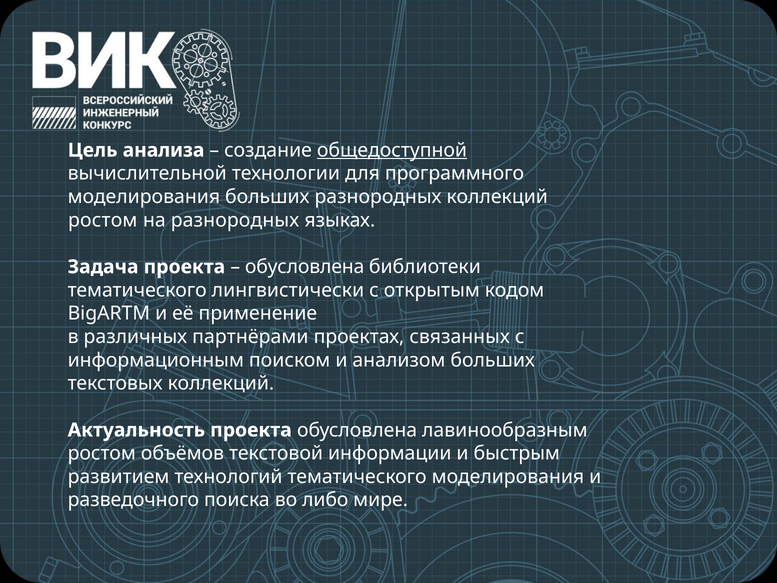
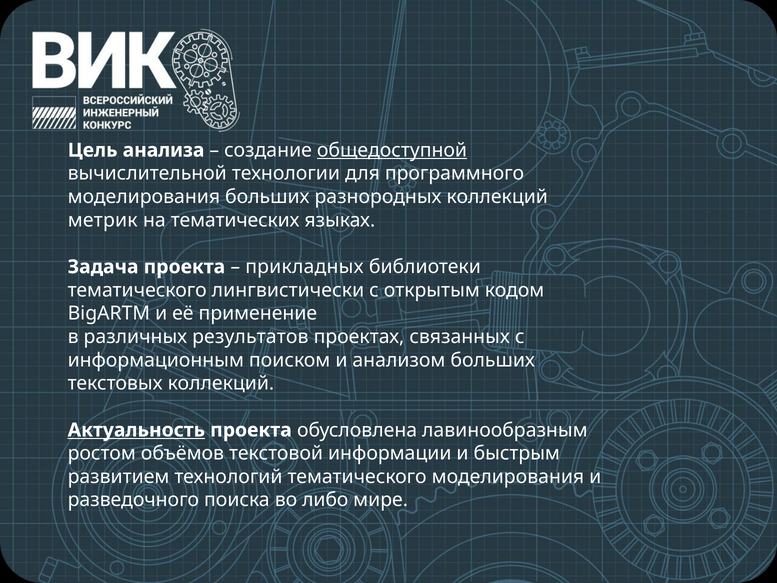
ростом: ростом -> метрик (103, 220)
на разнородных: разнородных -> тематических (235, 220)
обусловлена: обусловлена -> прикладных (304, 267)
партнёрами: партнёрами -> результатов (250, 337)
Актуальность underline: none -> present (136, 430)
